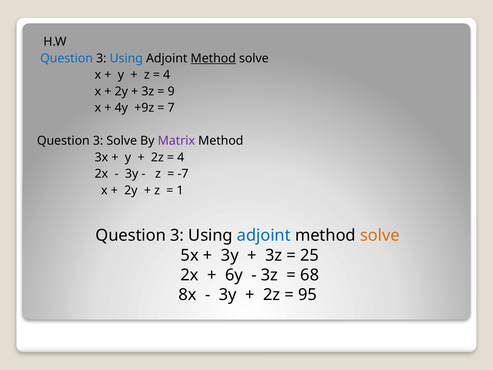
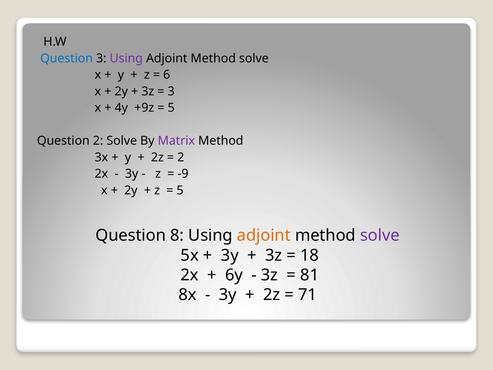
Using colour: blue -> purple (126, 58)
Method underline: present -> none (213, 58)
4: 4 -> 6 (167, 75)
9: 9 -> 3 (171, 91)
7: 7 -> 5 (171, 108)
3: 3 -> 2 (98, 141)
4: 4 -> 2 (181, 157)
-7: -7 -> -9 (183, 174)
1: 1 -> 5 (180, 190)
3: 3 -> 8 (177, 235)
adjoint colour: blue -> orange (264, 235)
solve colour: orange -> purple (380, 235)
25: 25 -> 18 (310, 255)
68: 68 -> 81 (310, 275)
95: 95 -> 71 (308, 295)
